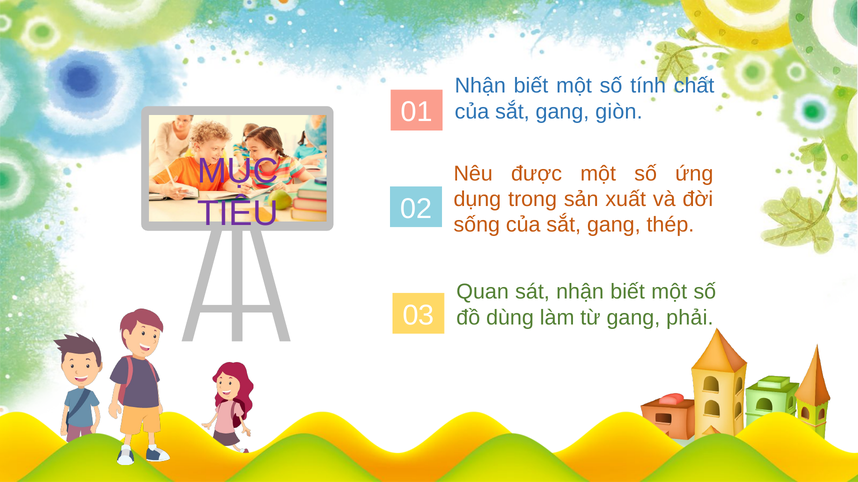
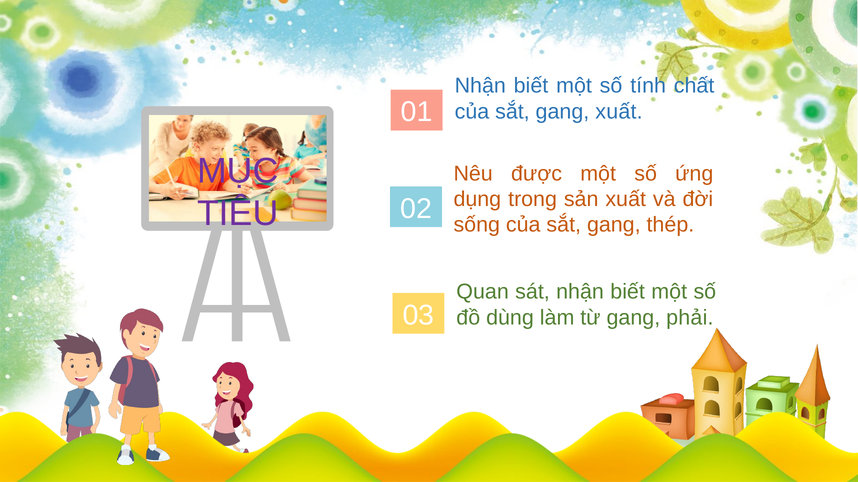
gang giòn: giòn -> xuất (619, 112)
